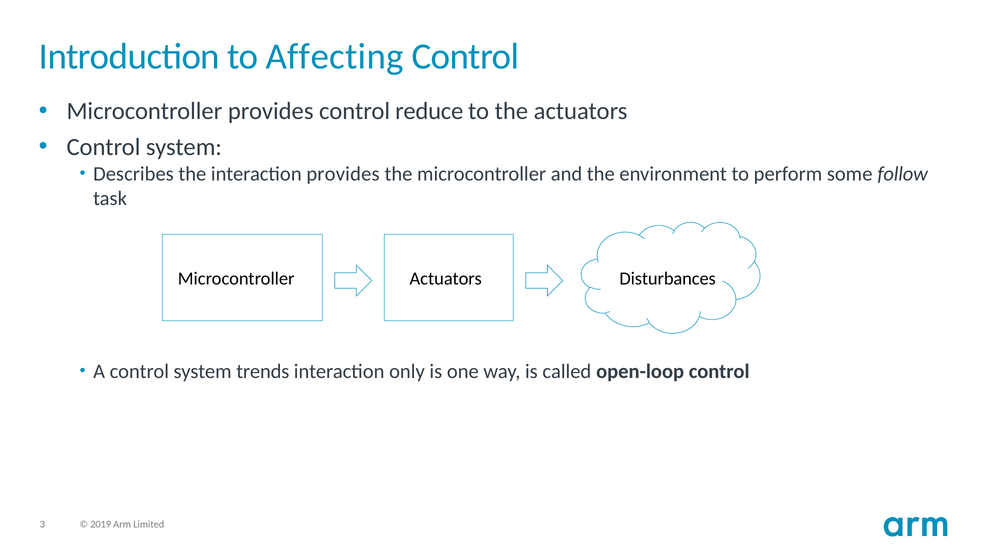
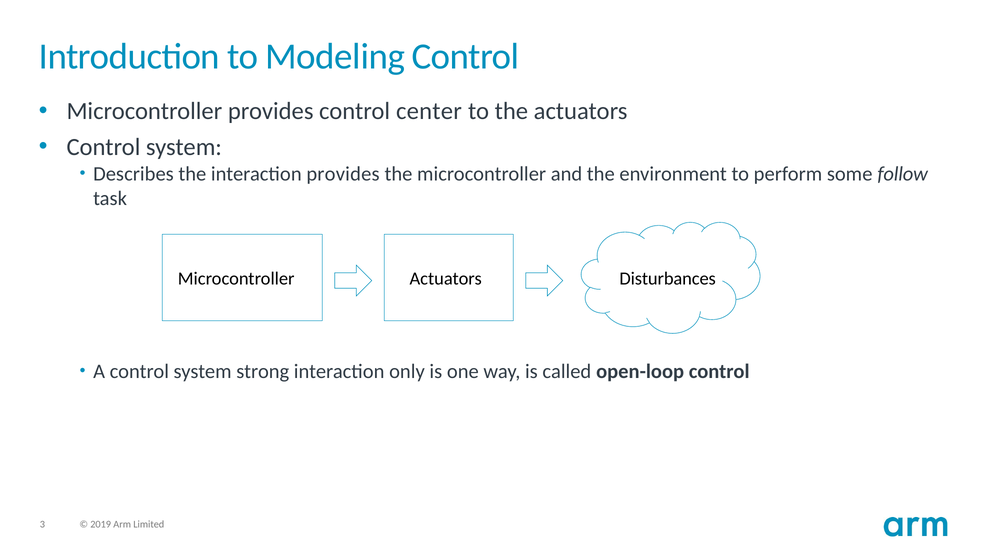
Affecting: Affecting -> Modeling (335, 56)
reduce: reduce -> center (429, 111)
trends: trends -> strong (263, 371)
